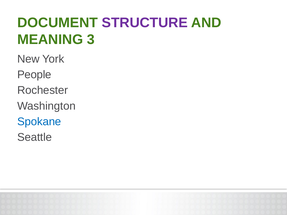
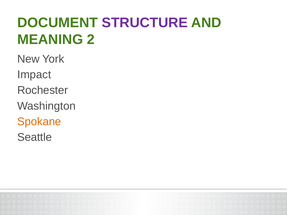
3: 3 -> 2 (91, 39)
People: People -> Impact (34, 75)
Spokane colour: blue -> orange (39, 122)
